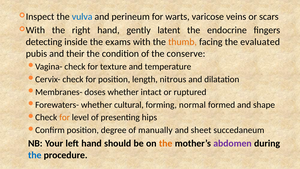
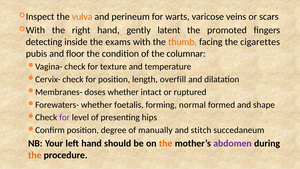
vulva colour: blue -> orange (82, 17)
endocrine: endocrine -> promoted (227, 30)
evaluated: evaluated -> cigarettes (260, 42)
their: their -> floor (75, 54)
conserve: conserve -> columnar (186, 54)
nitrous: nitrous -> overfill (173, 79)
cultural: cultural -> foetalis (129, 105)
for colour: orange -> purple (65, 117)
sheet: sheet -> stitch (201, 130)
the colour: blue -> orange (35, 155)
